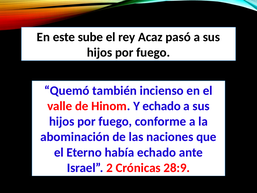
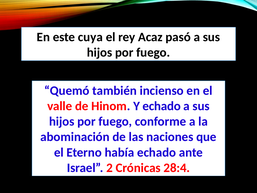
sube: sube -> cuya (90, 37)
28:9: 28:9 -> 28:4 (177, 168)
